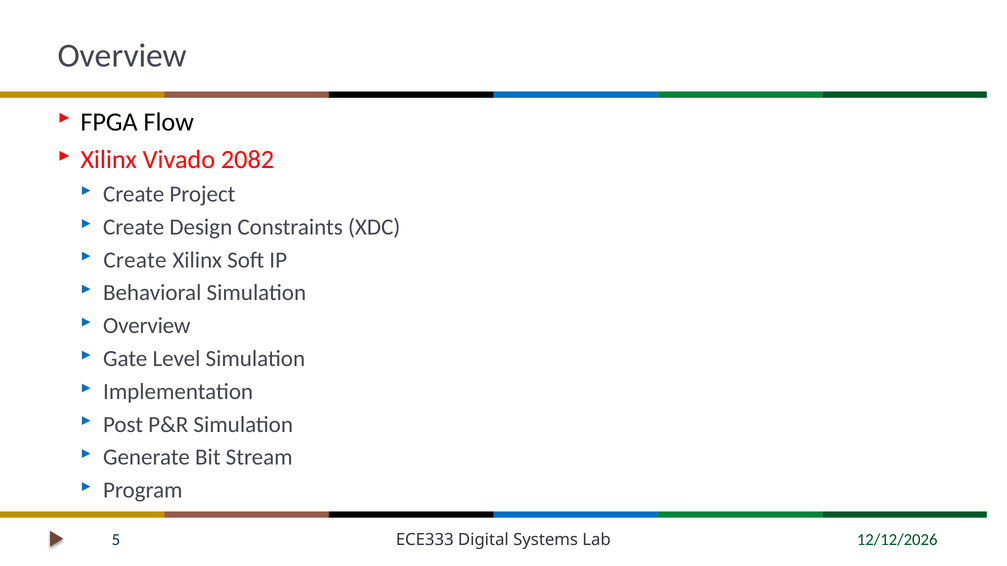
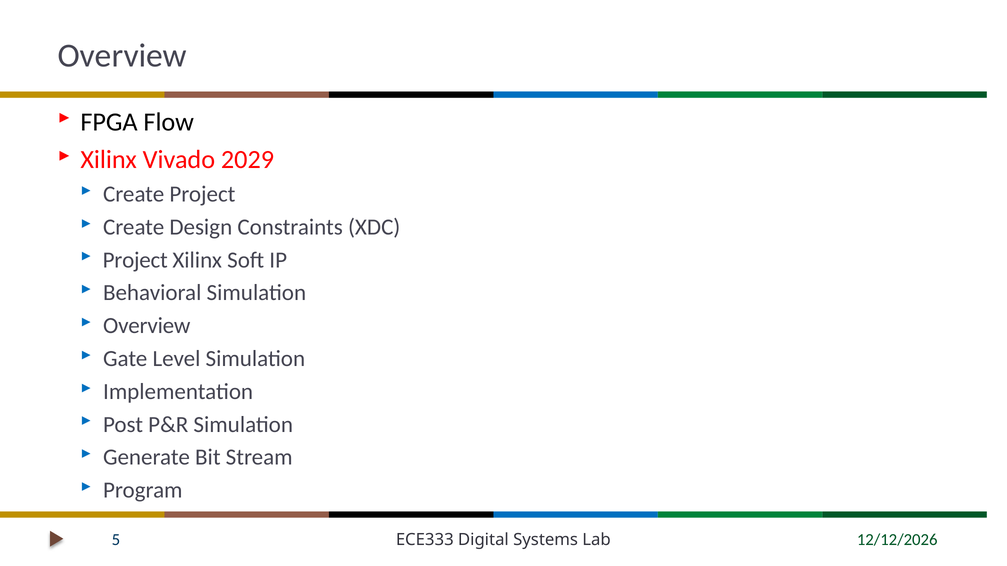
2082: 2082 -> 2029 (248, 160)
Create: Create -> Project (135, 260)
